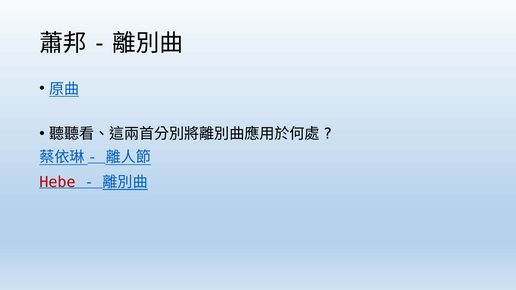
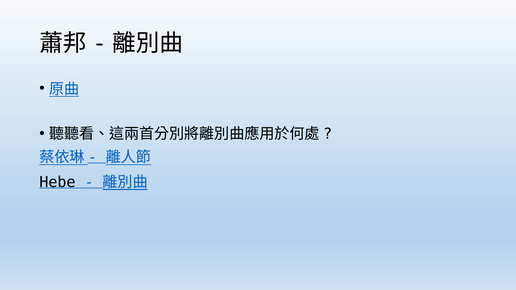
Hebe colour: red -> black (57, 182)
